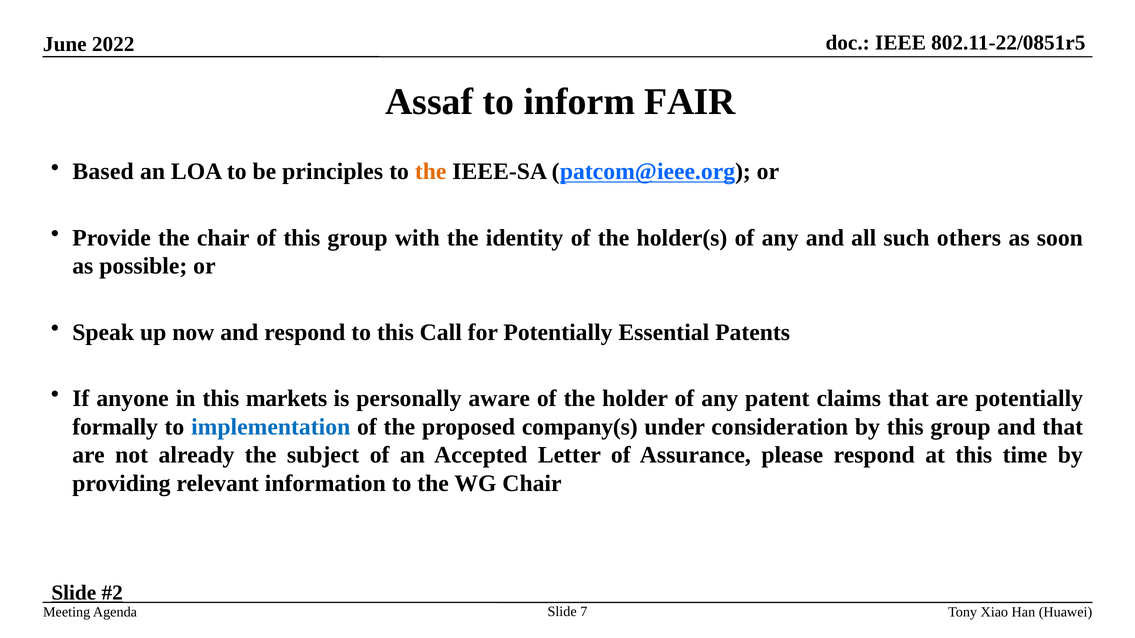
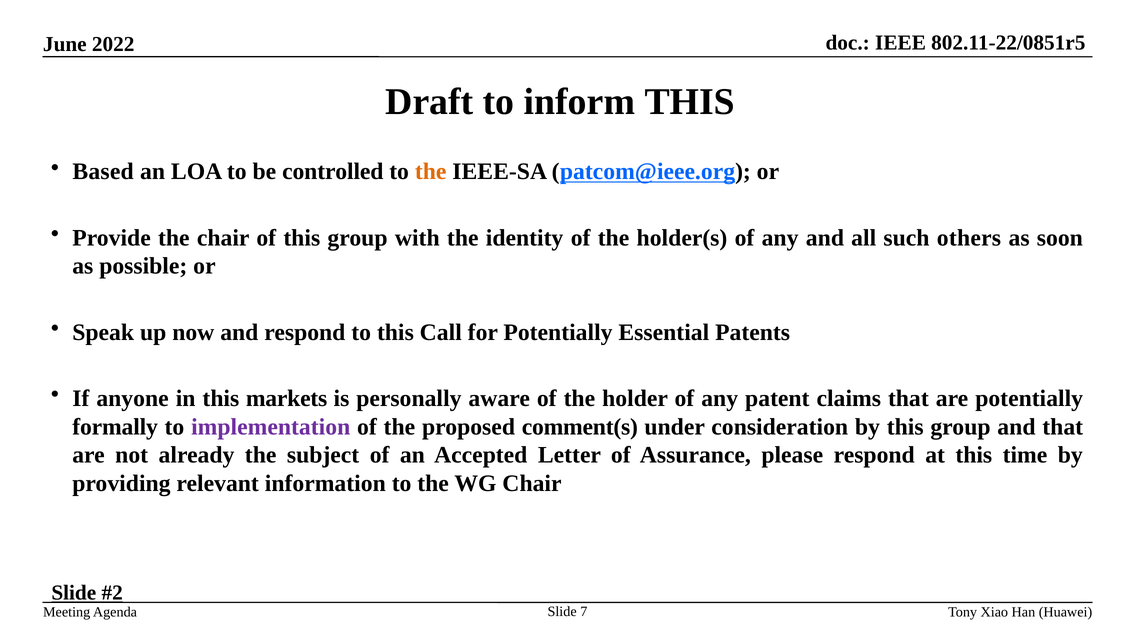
Assaf: Assaf -> Draft (429, 102)
inform FAIR: FAIR -> THIS (690, 102)
principles: principles -> controlled (333, 172)
implementation colour: blue -> purple (271, 427)
company(s: company(s -> comment(s (580, 427)
